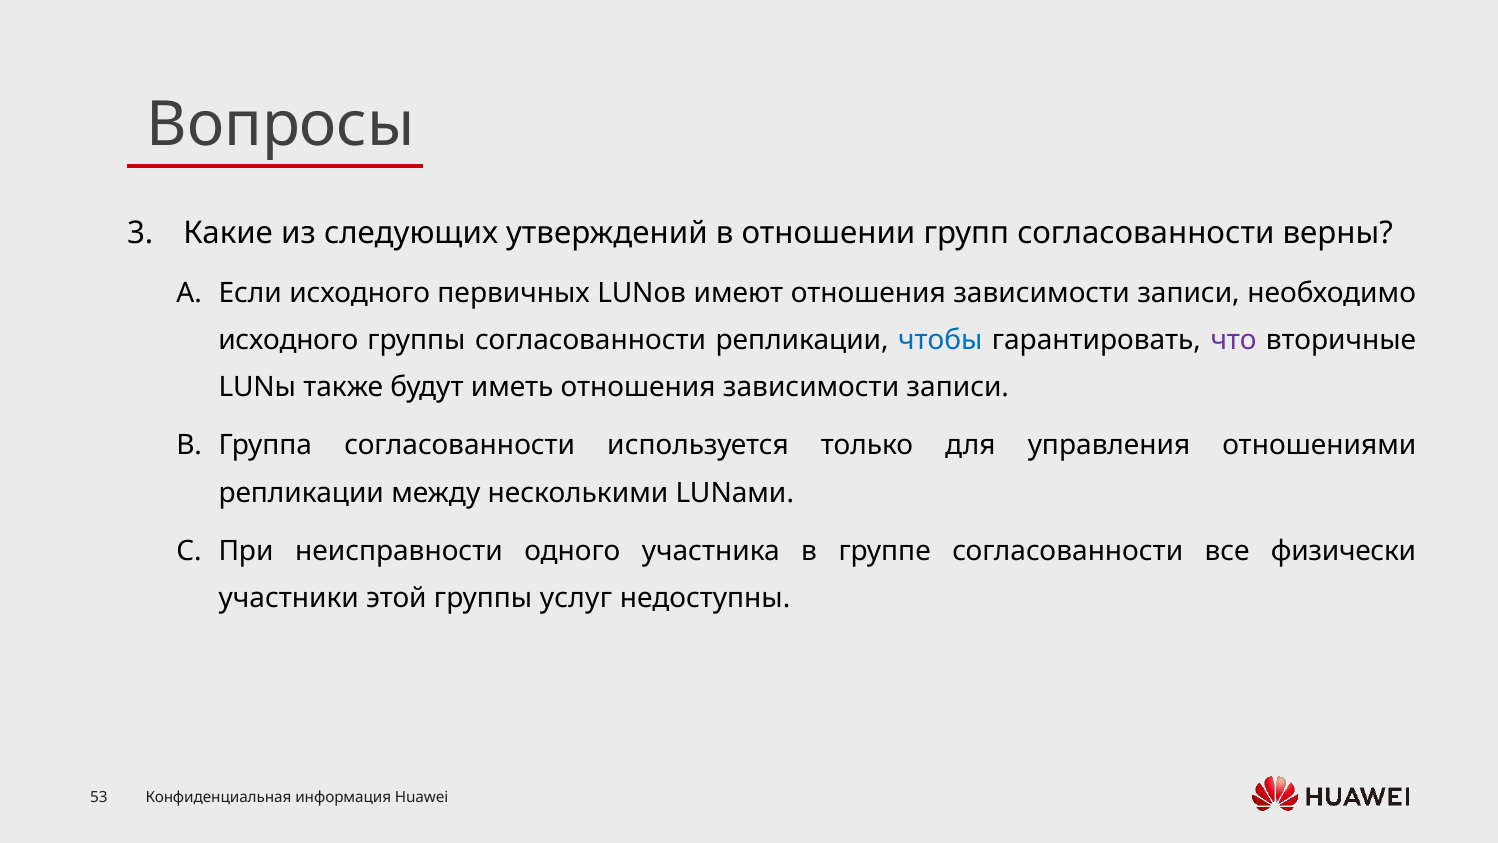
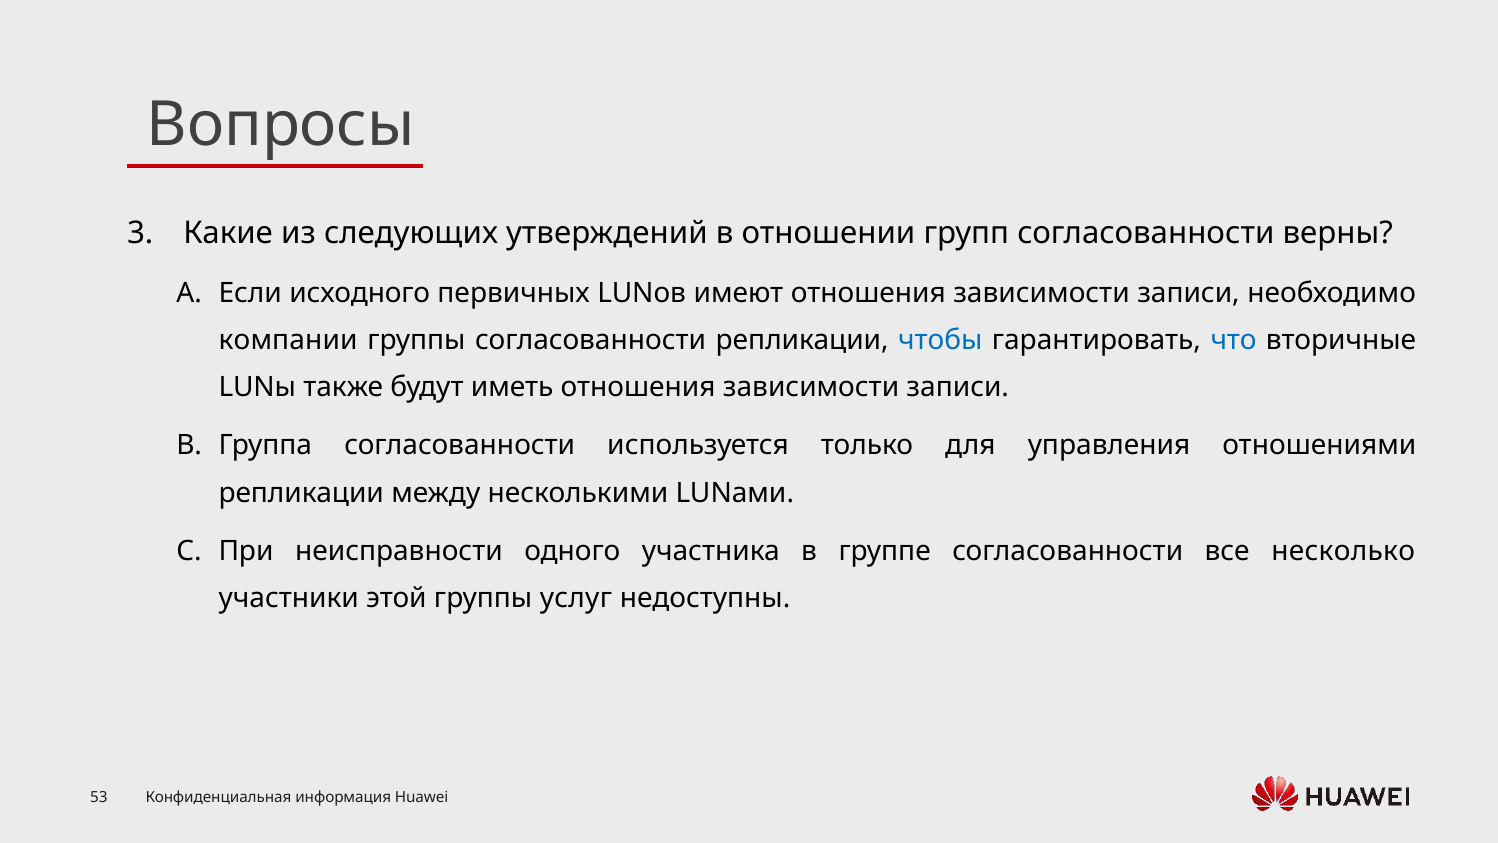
исходного: исходного -> компании (288, 340)
что colour: purple -> blue (1234, 340)
физически: физически -> несколько (1343, 551)
